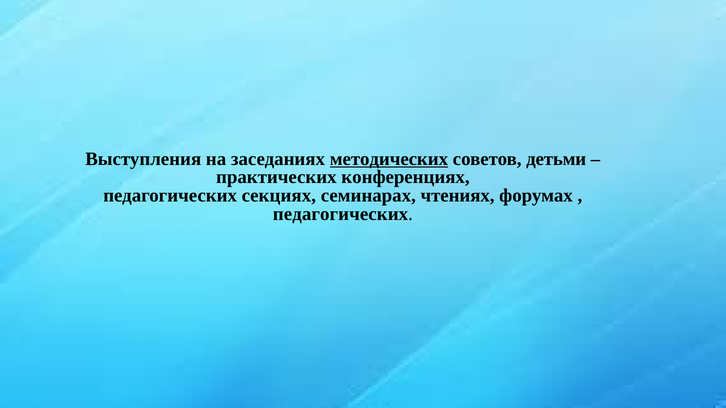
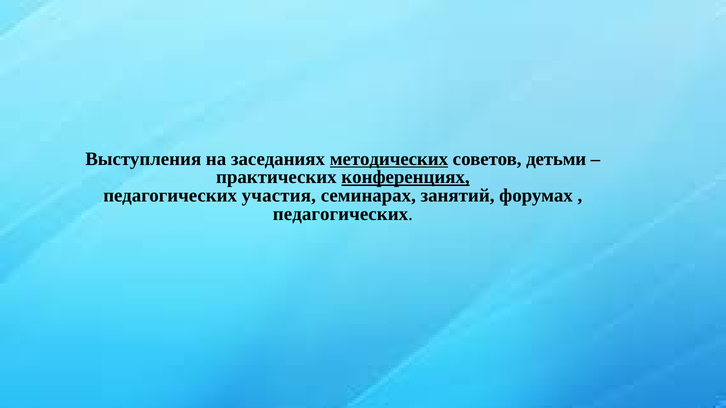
конференциях underline: none -> present (406, 177)
секциях: секциях -> участия (279, 196)
чтениях: чтениях -> занятий (458, 196)
